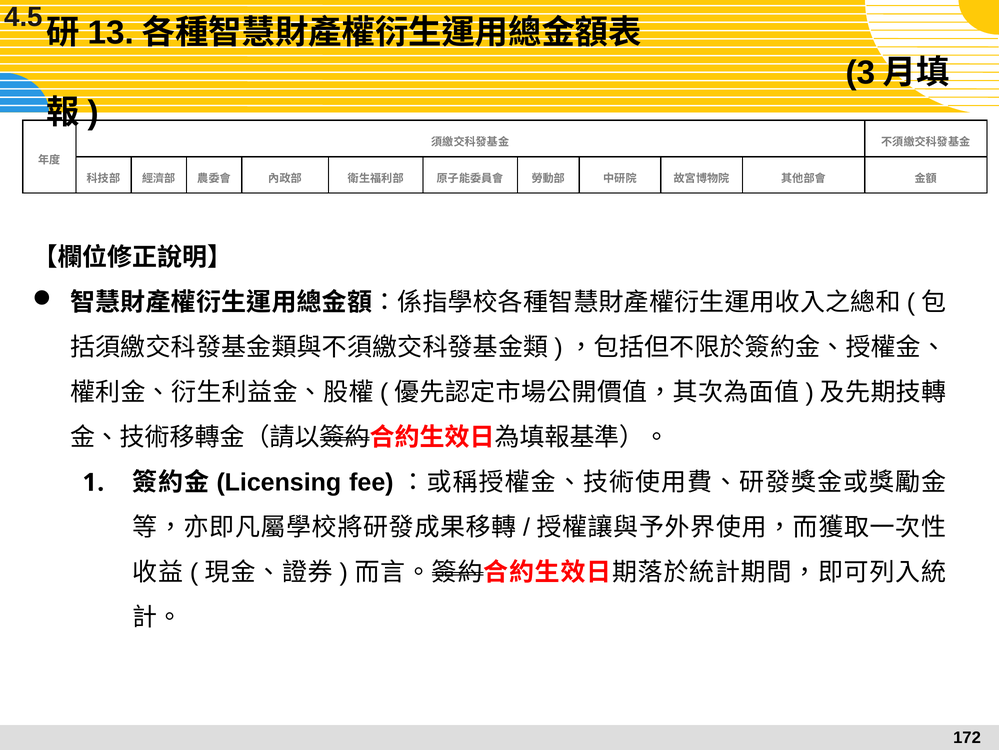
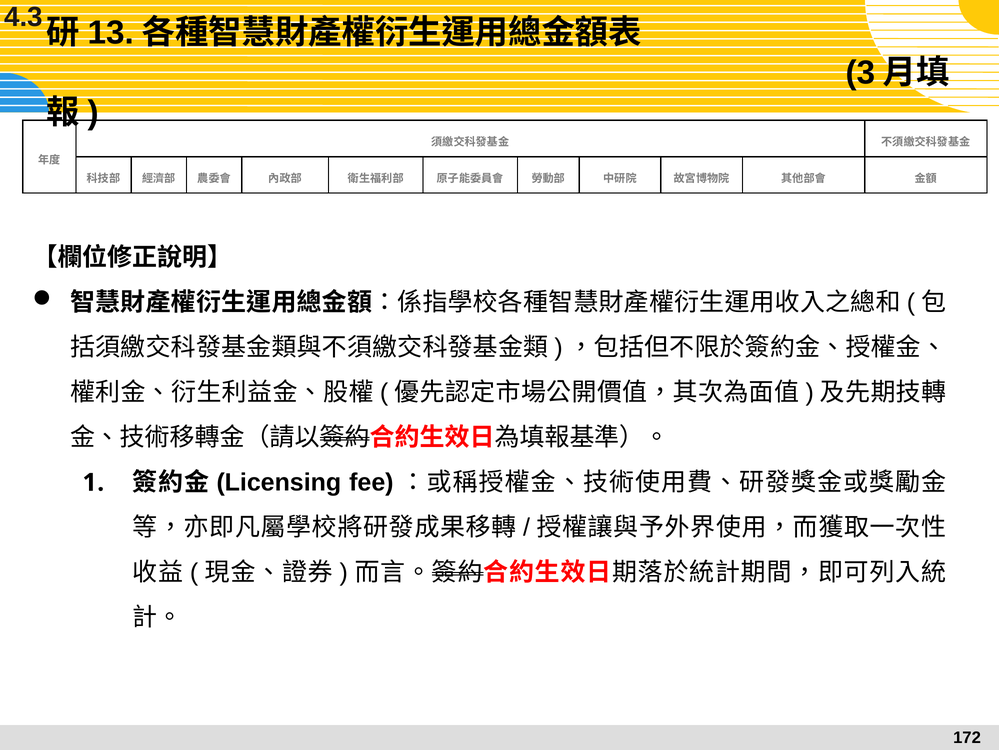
4.5: 4.5 -> 4.3 (24, 17)
